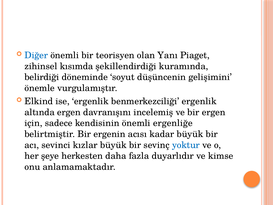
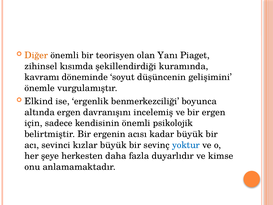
Diğer colour: blue -> orange (36, 55)
belirdiği: belirdiği -> kavramı (42, 77)
benmerkezciliği ergenlik: ergenlik -> boyunca (199, 101)
ergenliğe: ergenliğe -> psikolojik (173, 123)
